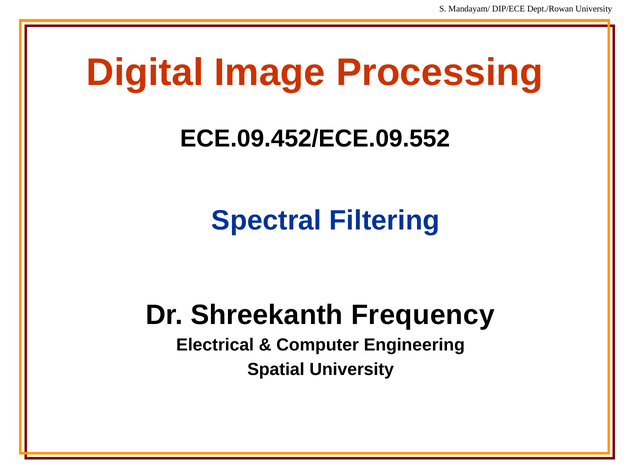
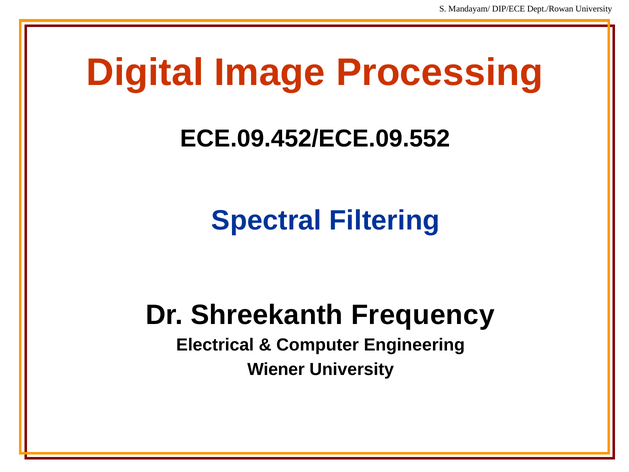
Spatial: Spatial -> Wiener (276, 369)
